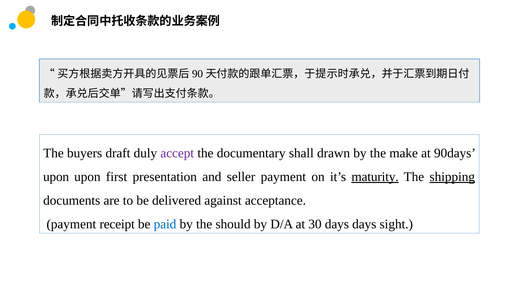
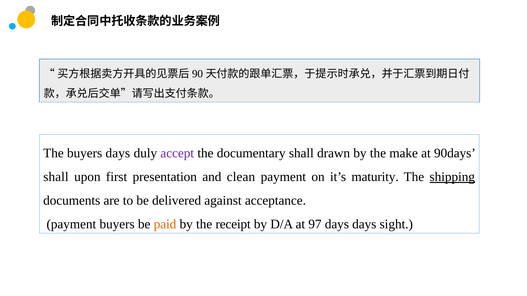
buyers draft: draft -> days (118, 153)
upon: upon -> shall (56, 177)
seller: seller -> clean (241, 177)
maturity underline: present -> none (375, 177)
payment receipt: receipt -> buyers (117, 224)
paid colour: blue -> orange (165, 224)
should: should -> receipt (233, 224)
30: 30 -> 97 (315, 224)
